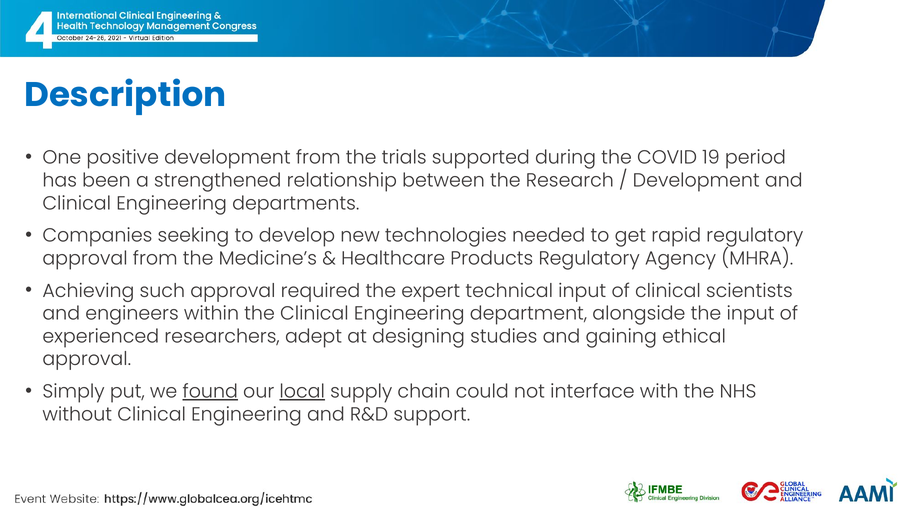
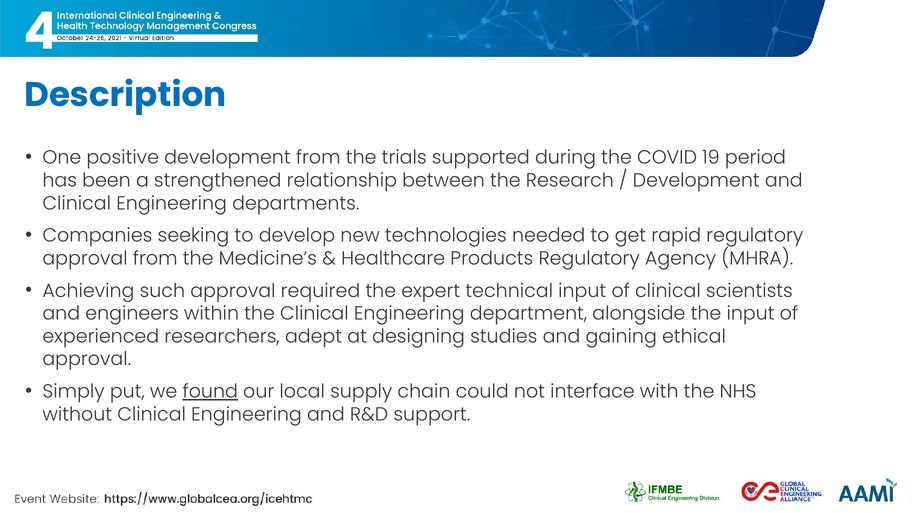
local underline: present -> none (302, 392)
